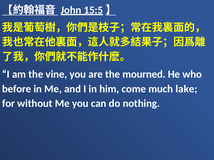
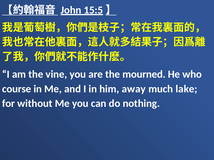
before: before -> course (17, 89)
come: come -> away (134, 89)
